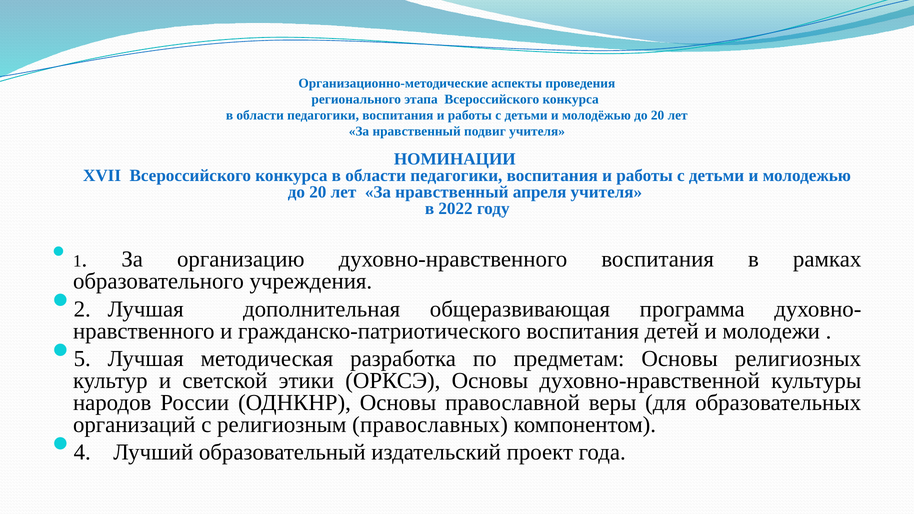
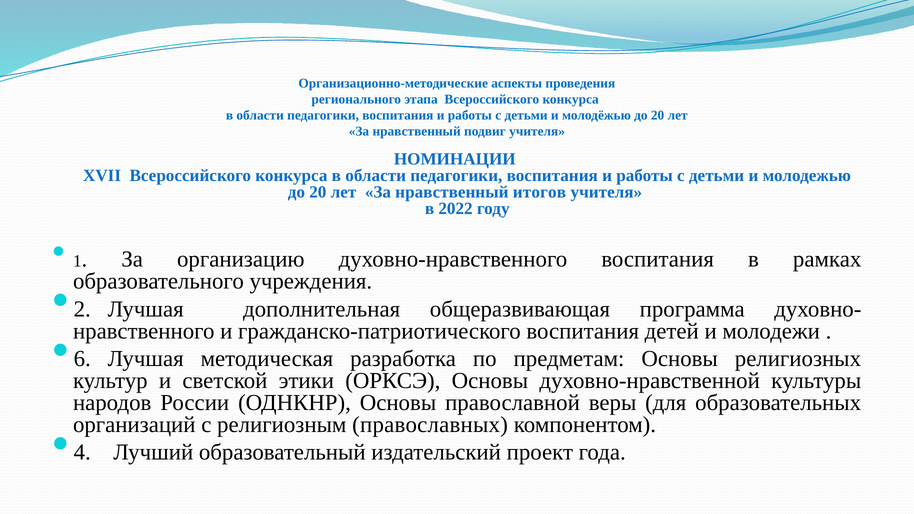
апреля: апреля -> итогов (539, 192)
5: 5 -> 6 (82, 359)
